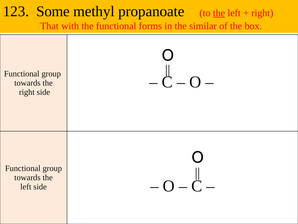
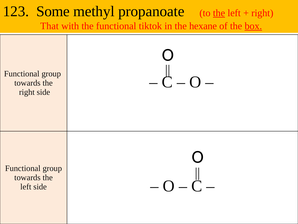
forms: forms -> tiktok (150, 26)
similar: similar -> hexane (203, 26)
box underline: none -> present (253, 26)
